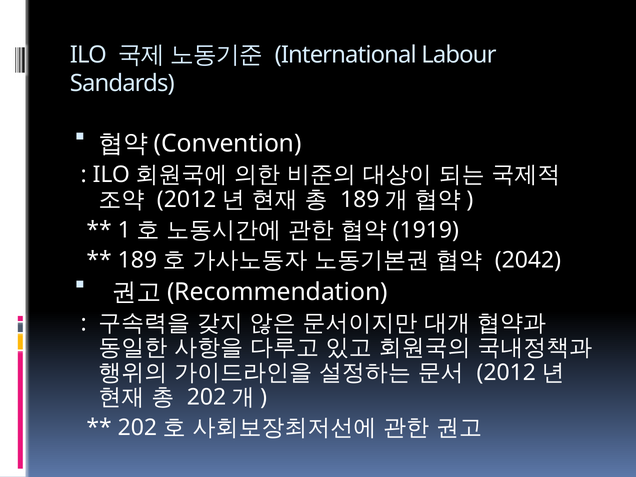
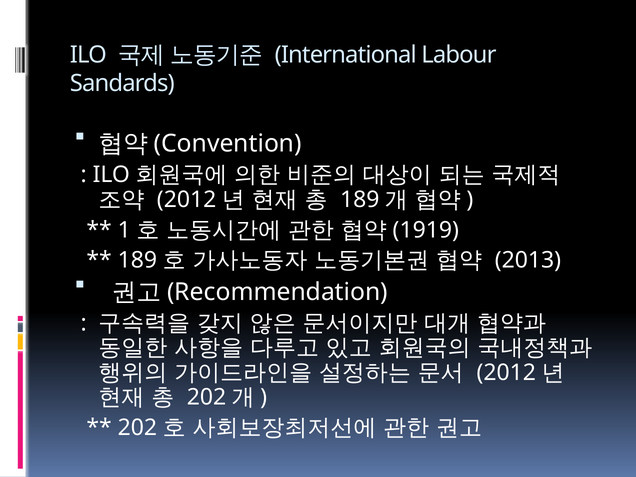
2042: 2042 -> 2013 (528, 260)
